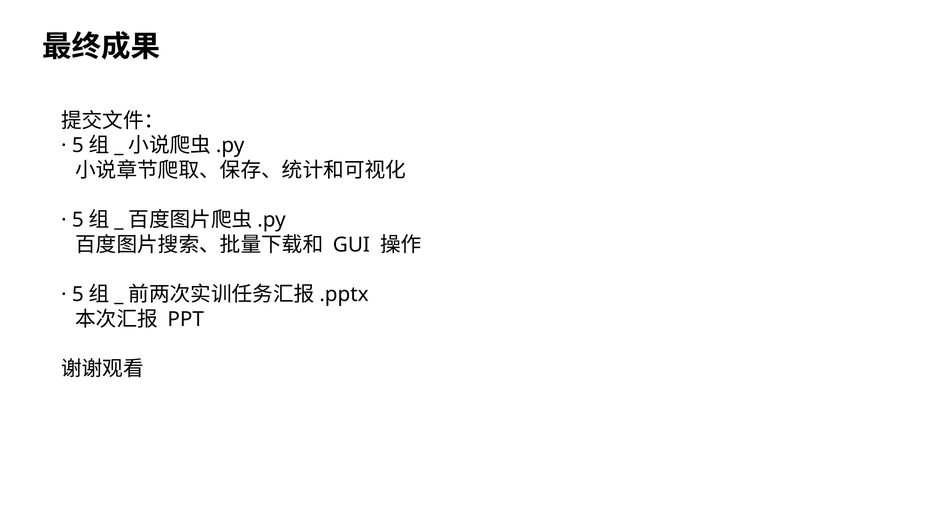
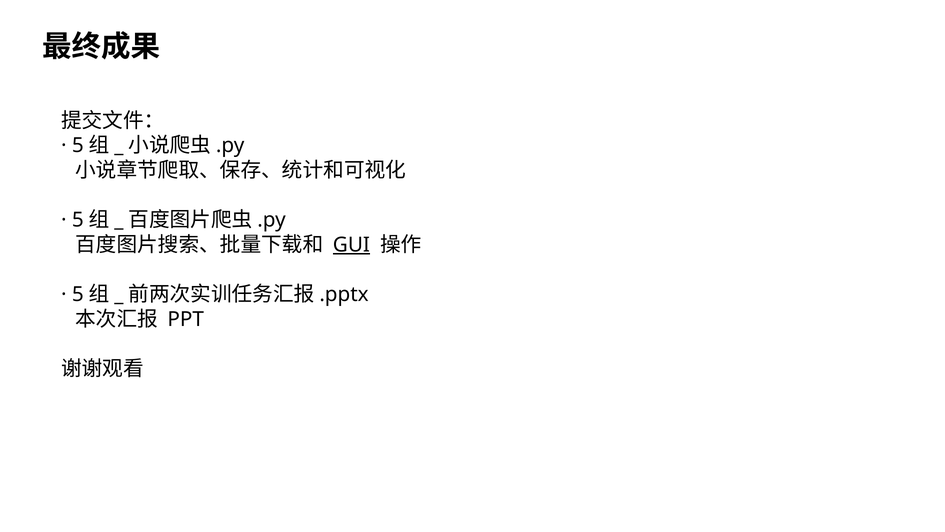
GUI underline: none -> present (351, 245)
